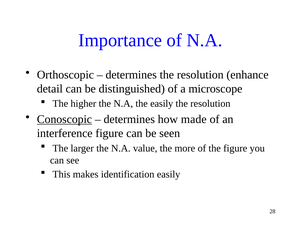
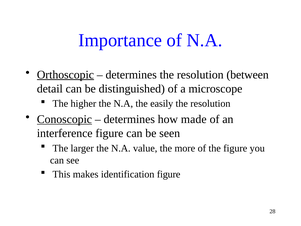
Orthoscopic underline: none -> present (65, 75)
enhance: enhance -> between (248, 75)
identification easily: easily -> figure (169, 174)
